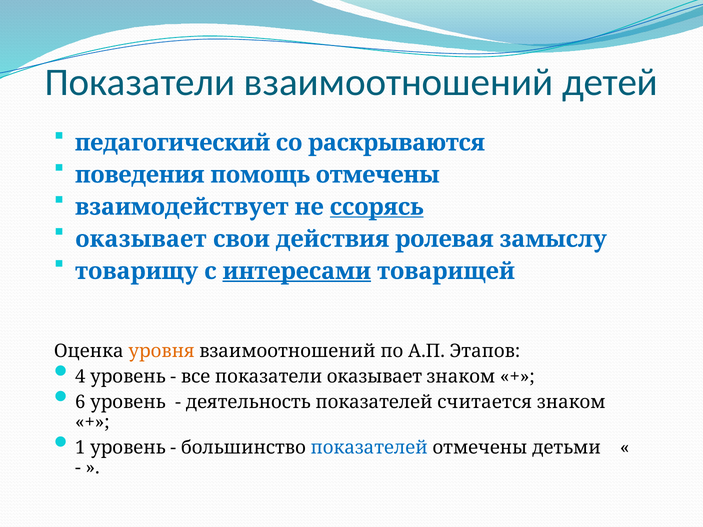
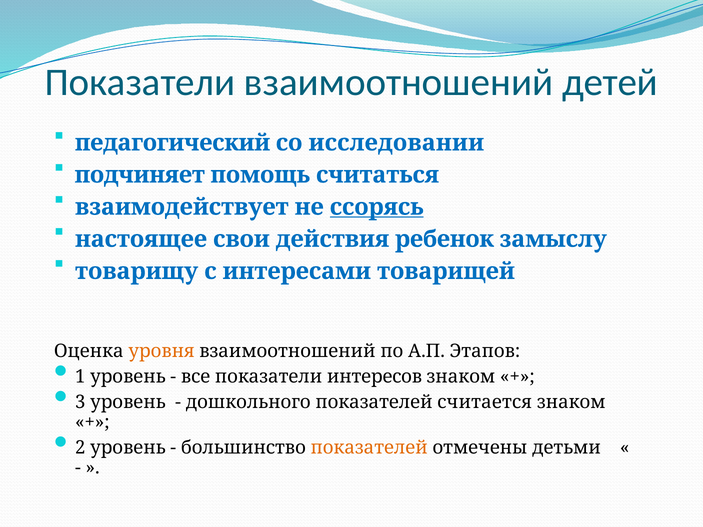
раскрываются: раскрываются -> исследовании (396, 143)
поведения: поведения -> подчиняет (140, 175)
помощь отмечены: отмечены -> считаться (378, 175)
оказывает: оказывает -> настоящее (141, 239)
ролевая: ролевая -> ребенок (444, 239)
интересами underline: present -> none (297, 271)
4: 4 -> 1 (80, 377)
показатели оказывает: оказывает -> интересов (374, 377)
6: 6 -> 3 (80, 402)
деятельность: деятельность -> дошкольного (248, 402)
1: 1 -> 2 (80, 448)
показателей colour: blue -> orange (369, 448)
